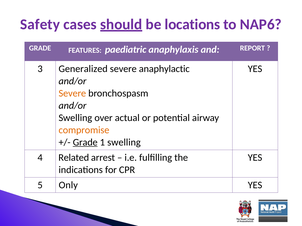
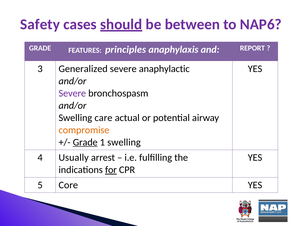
locations: locations -> between (192, 24)
paediatric: paediatric -> principles (126, 50)
Severe colour: orange -> purple (72, 93)
over: over -> care (103, 118)
Related: Related -> Usually (74, 158)
for underline: none -> present (111, 170)
Only: Only -> Core (68, 185)
